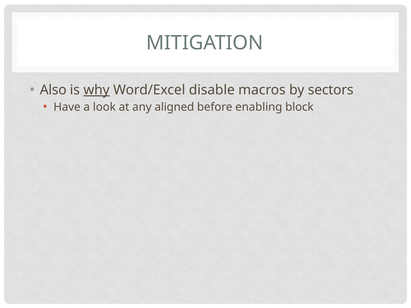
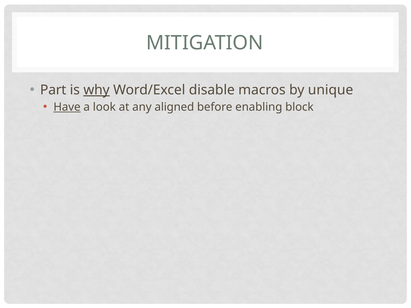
Also: Also -> Part (53, 90)
sectors: sectors -> unique (331, 90)
Have underline: none -> present (67, 107)
